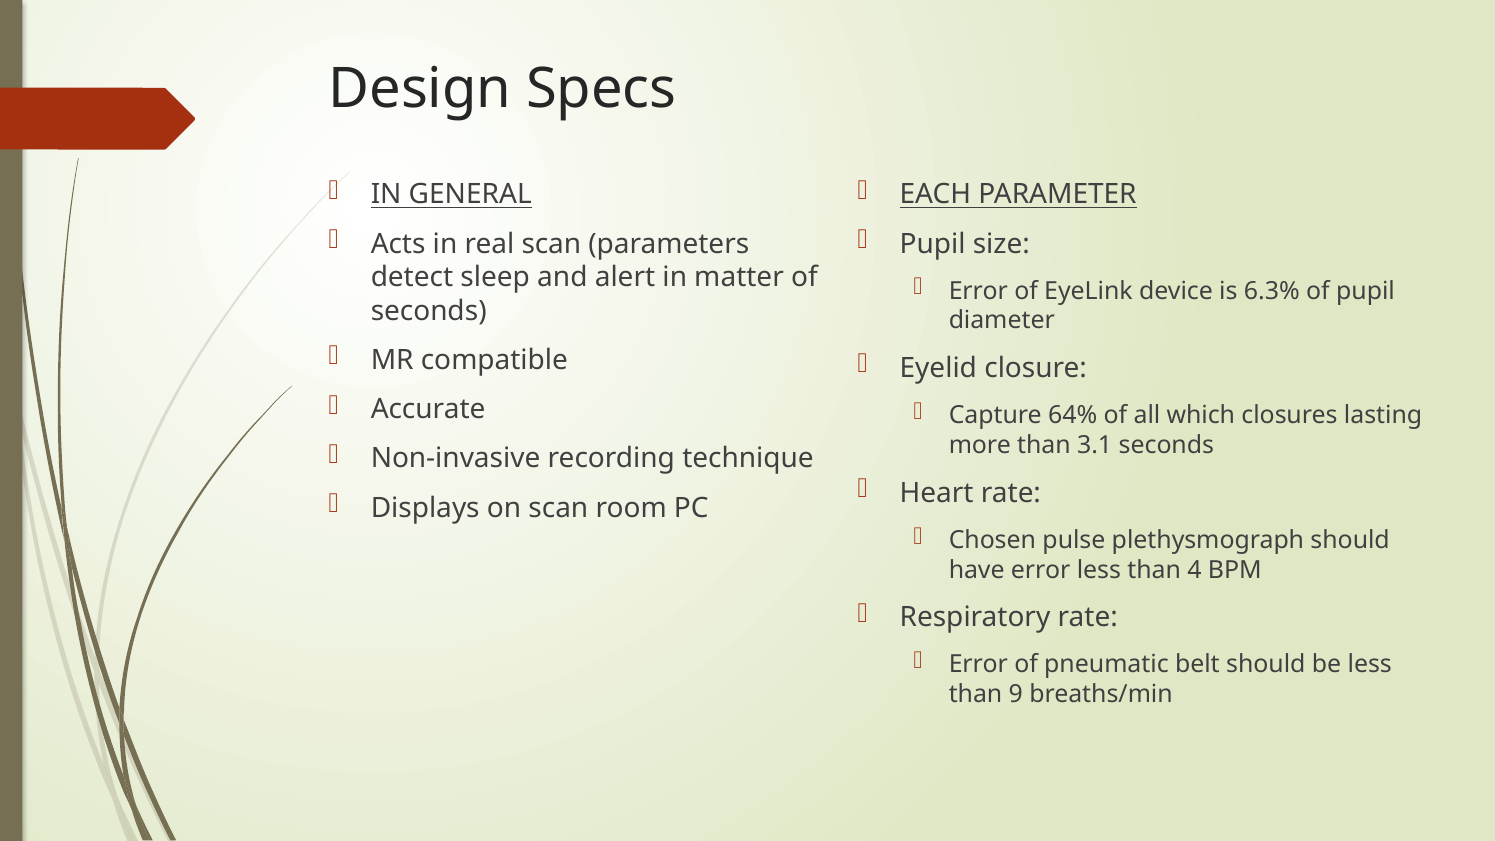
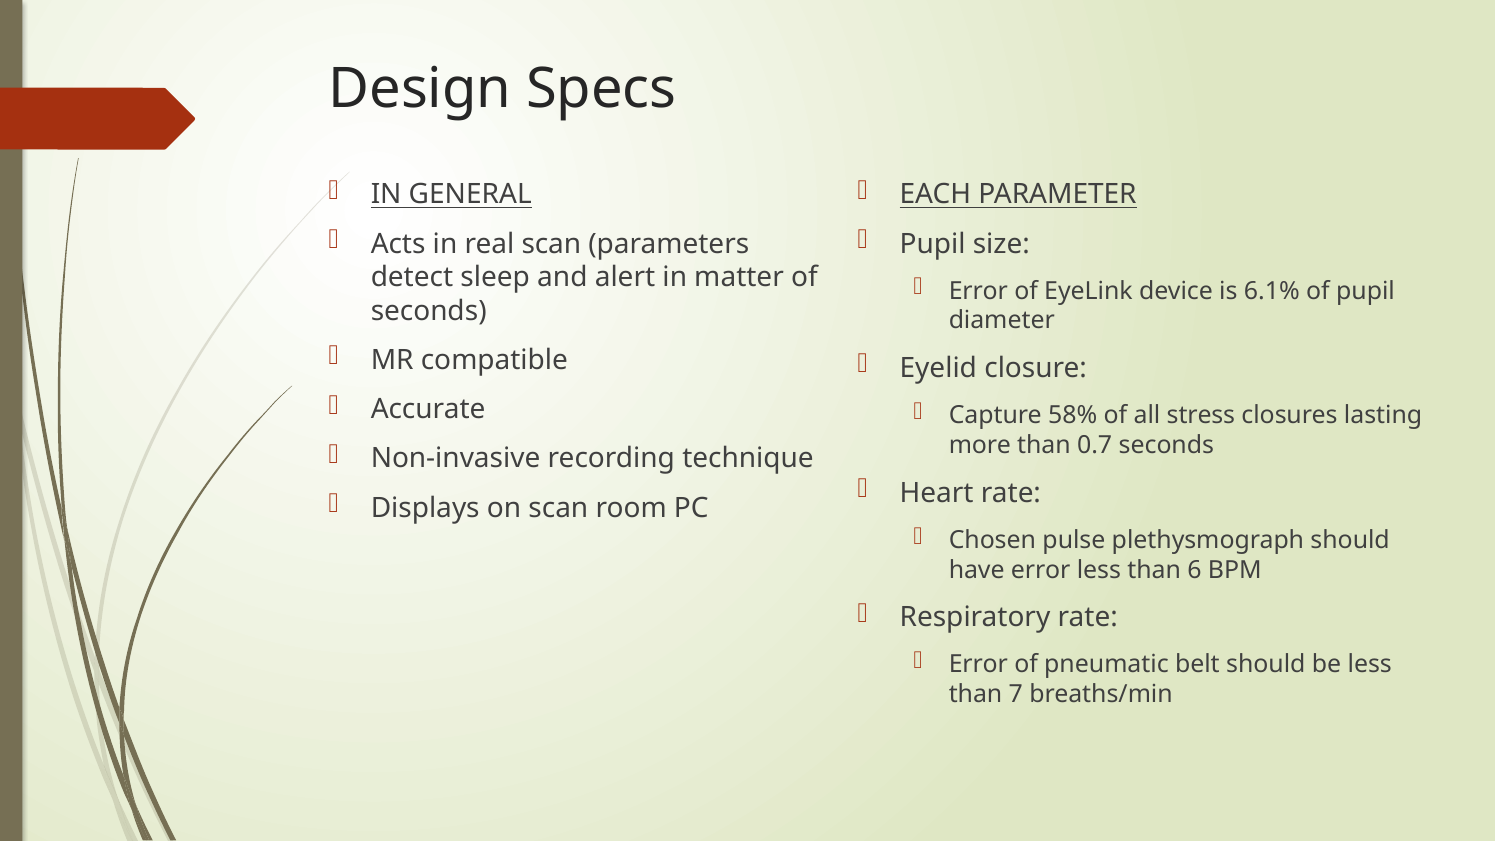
6.3%: 6.3% -> 6.1% (1272, 291)
64%: 64% -> 58% (1073, 415)
which: which -> stress (1201, 415)
3.1: 3.1 -> 0.7 (1095, 445)
4: 4 -> 6 (1195, 570)
9: 9 -> 7 (1016, 694)
